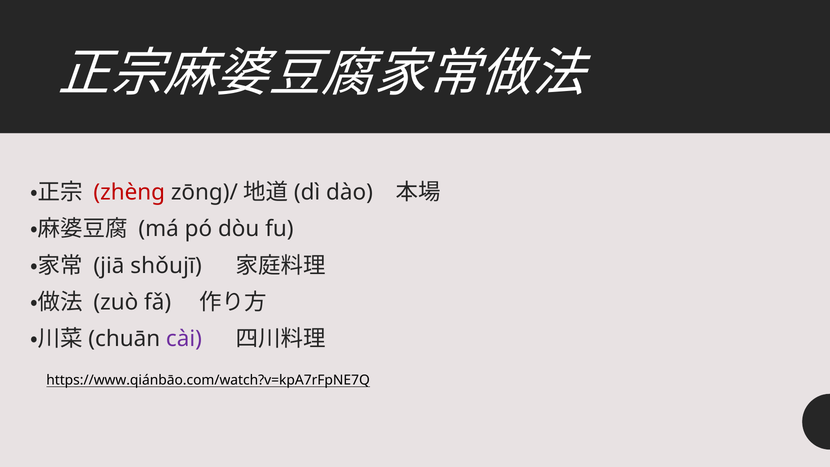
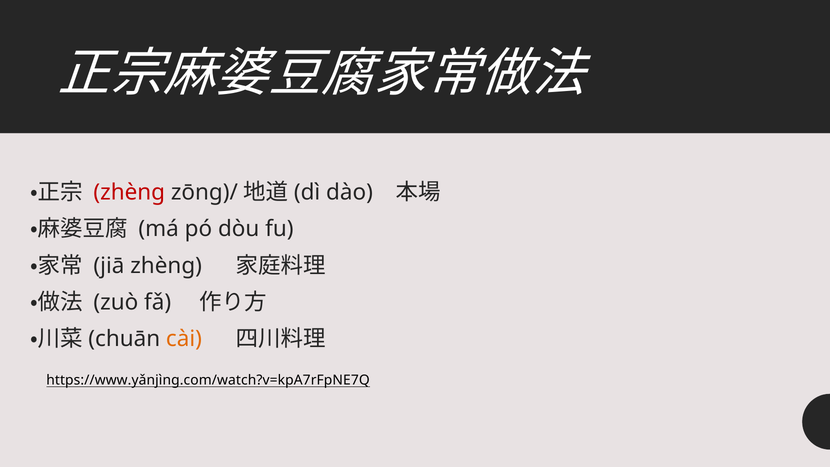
jiā shǒujī: shǒujī -> zhèng (166, 266)
cài colour: purple -> orange (184, 339)
https://www.qiánbāo.com/watch?v=kpA7rFpNE7Q: https://www.qiánbāo.com/watch?v=kpA7rFpNE7Q -> https://www.yǎnjìng.com/watch?v=kpA7rFpNE7Q (208, 380)
